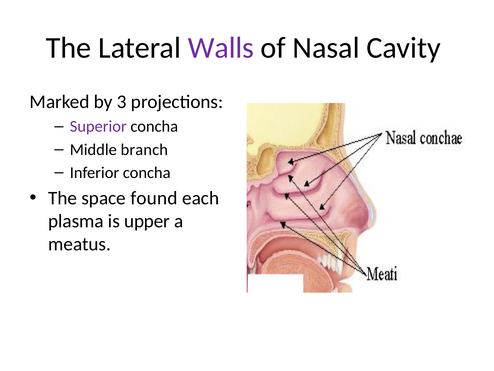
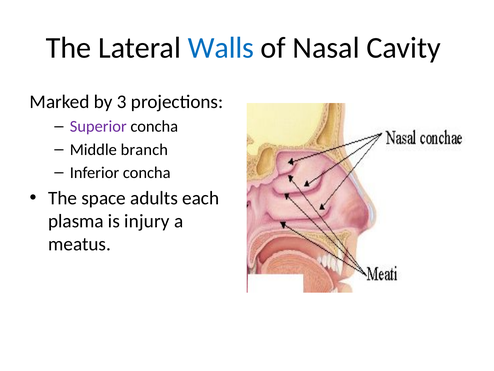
Walls colour: purple -> blue (221, 48)
found: found -> adults (154, 198)
upper: upper -> injury (147, 221)
